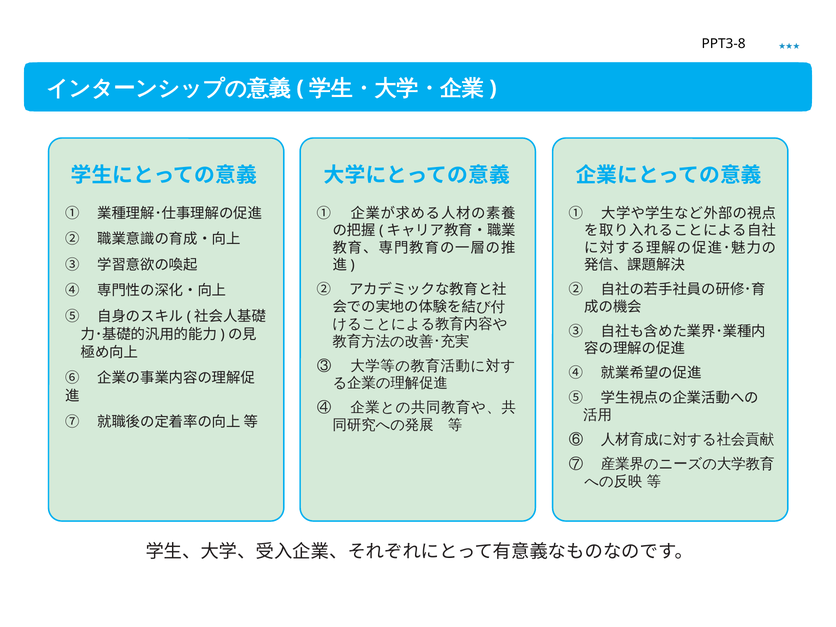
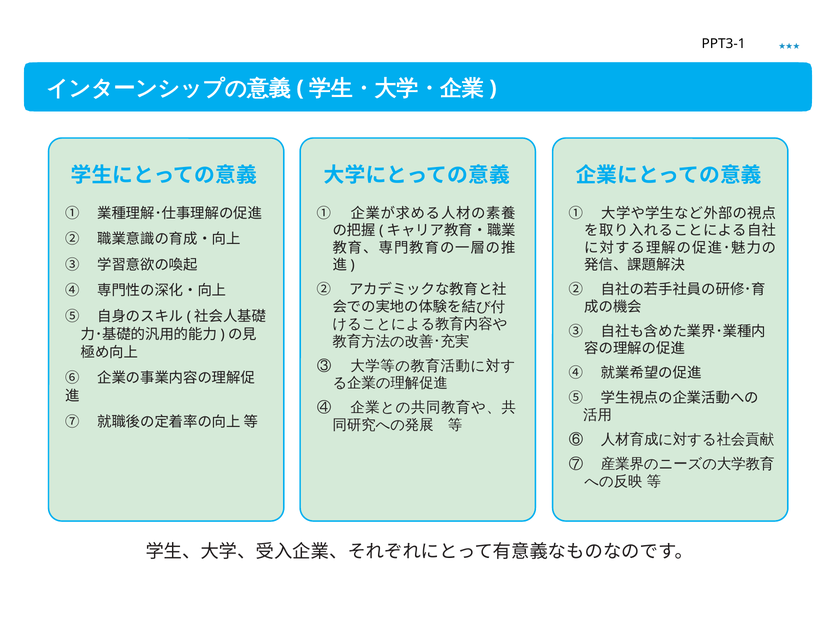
PPT3-8: PPT3-8 -> PPT3-1 (724, 44)
